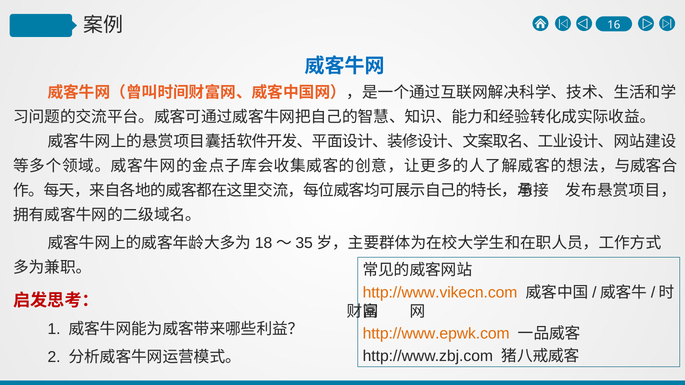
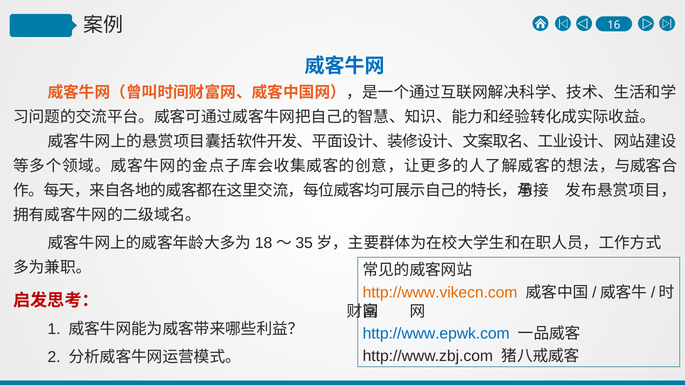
http://www.epwk.com colour: orange -> blue (436, 334)
